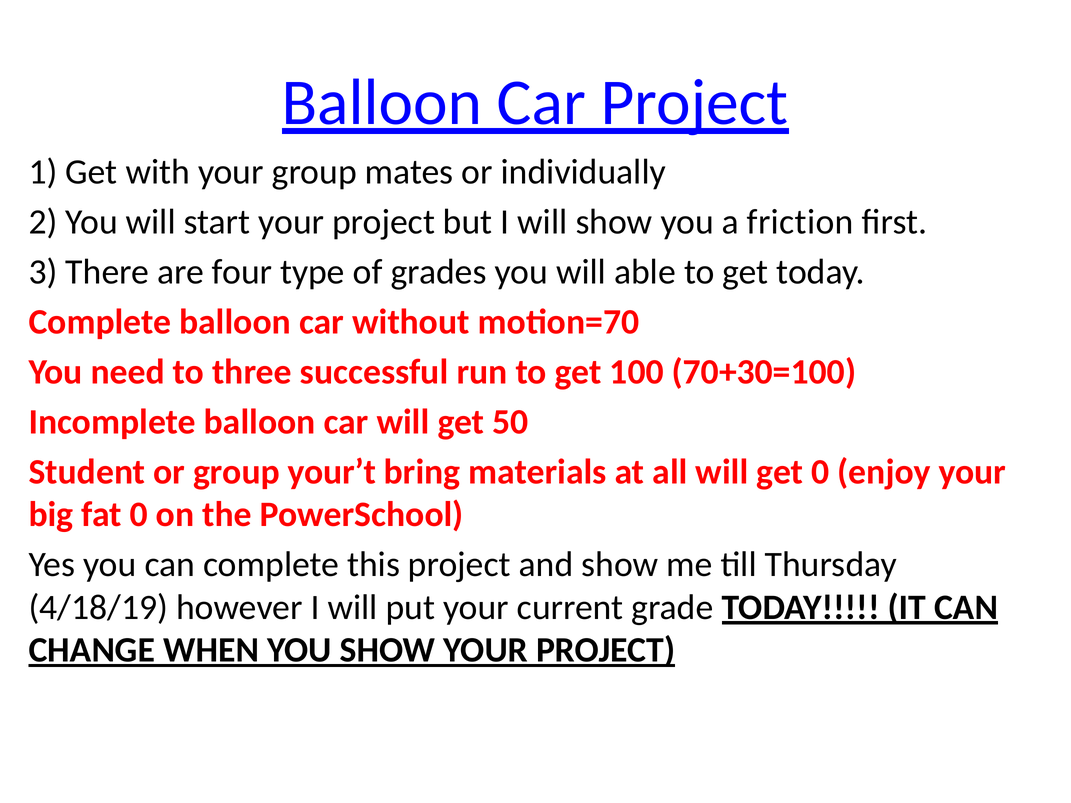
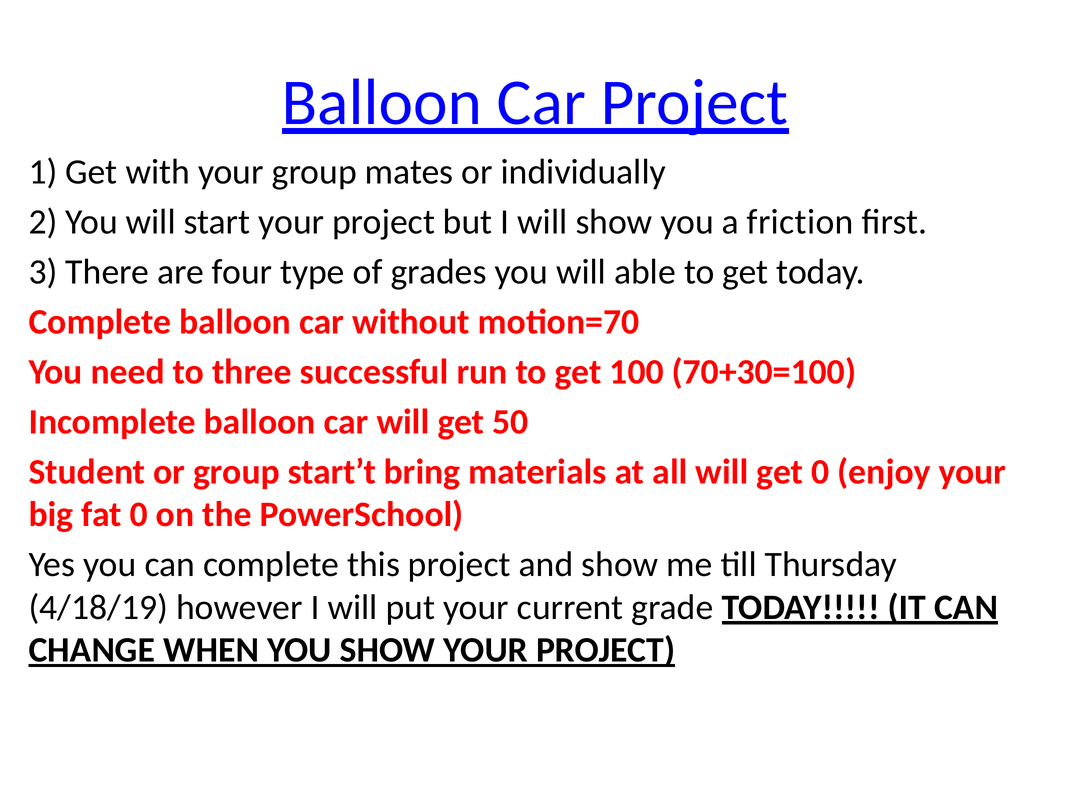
your’t: your’t -> start’t (332, 472)
